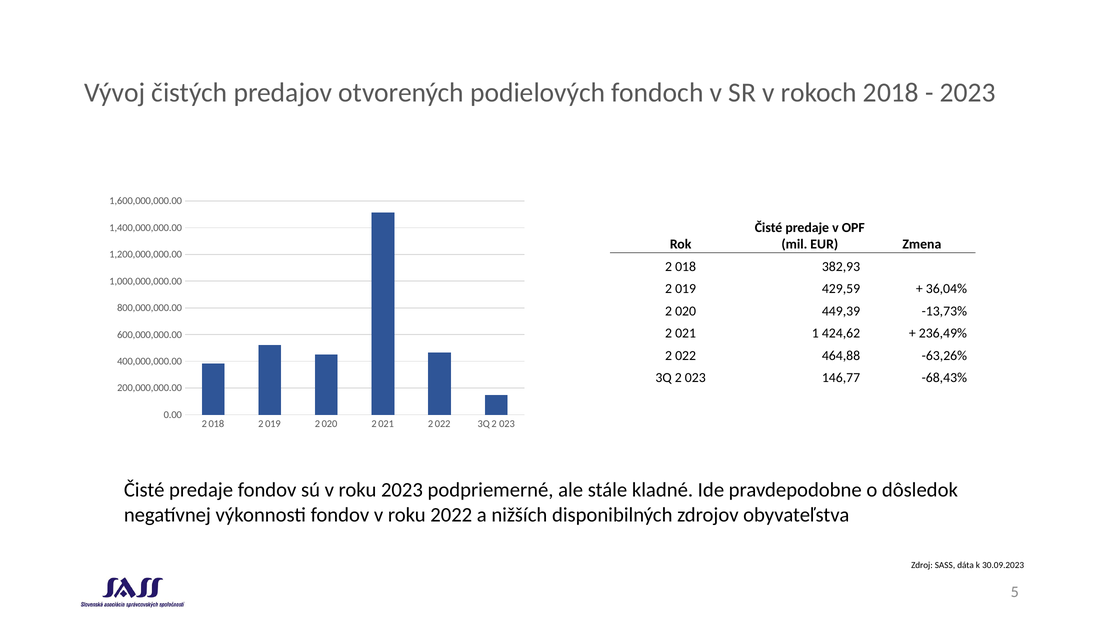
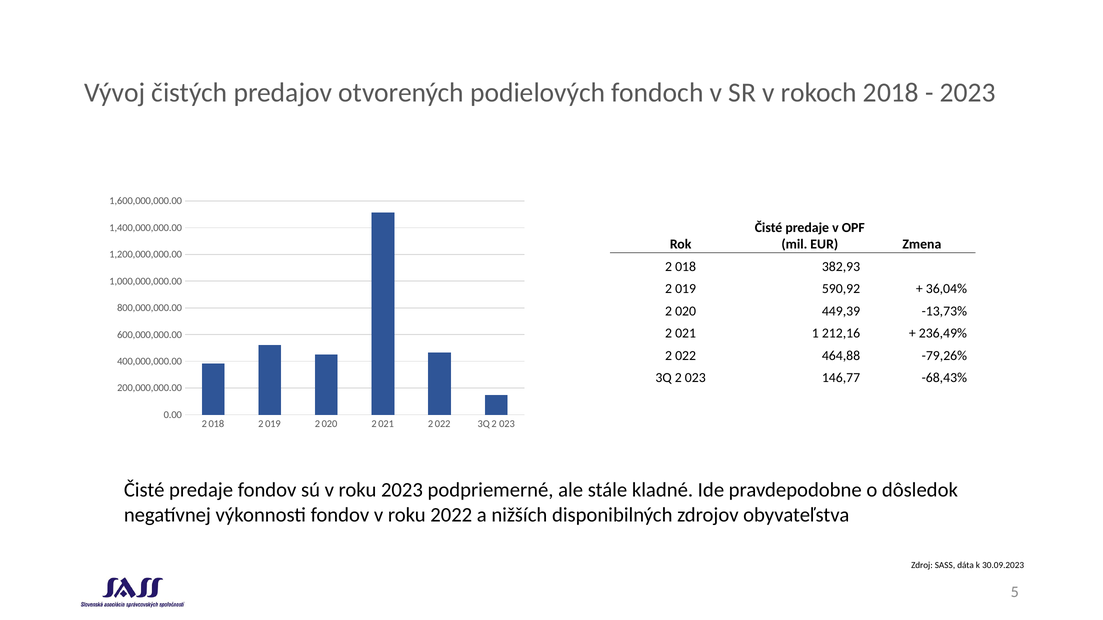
429,59: 429,59 -> 590,92 (841, 289)
424,62: 424,62 -> 212,16 (841, 334)
-63,26%: -63,26% -> -79,26% (944, 356)
